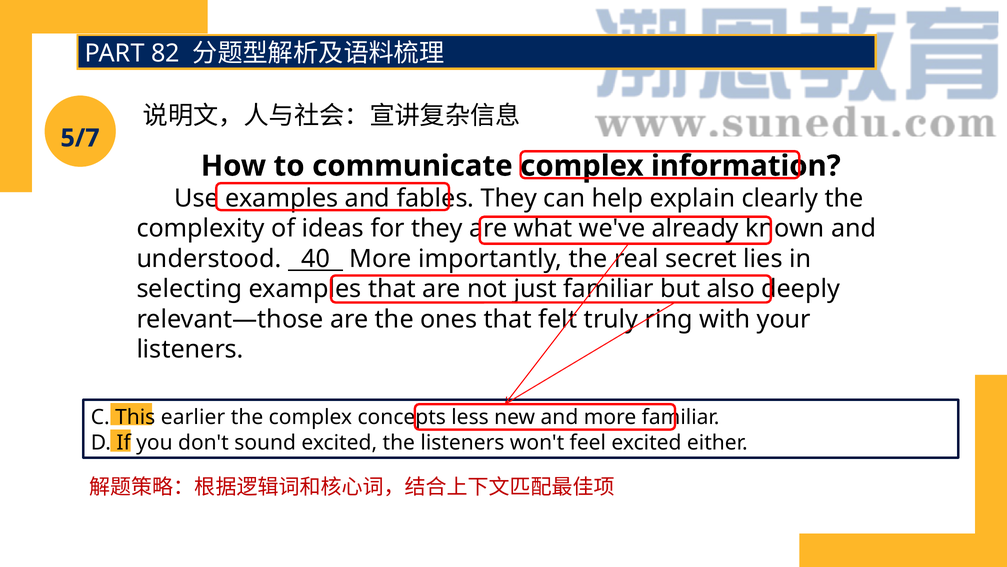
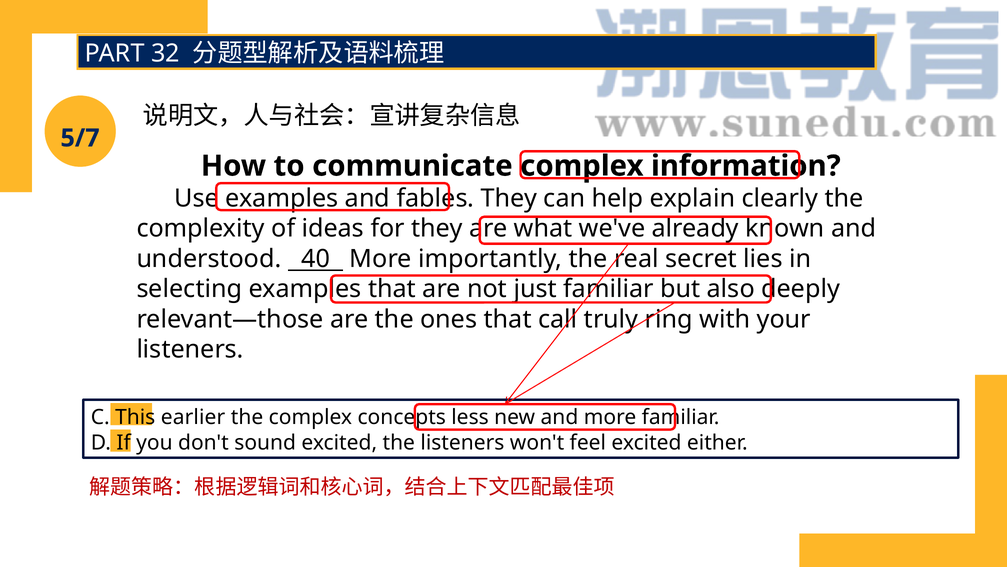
82: 82 -> 32 (165, 54)
felt: felt -> call (558, 319)
